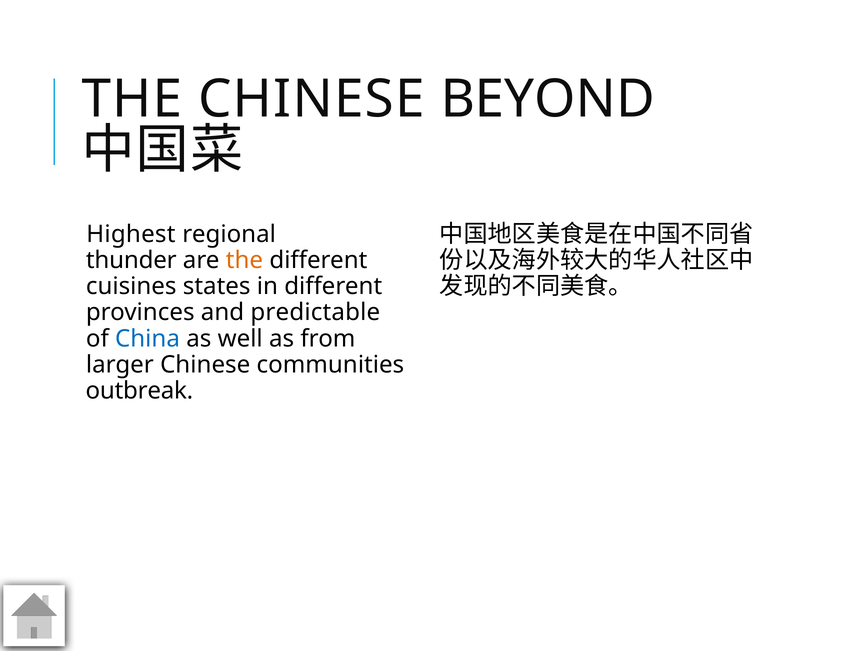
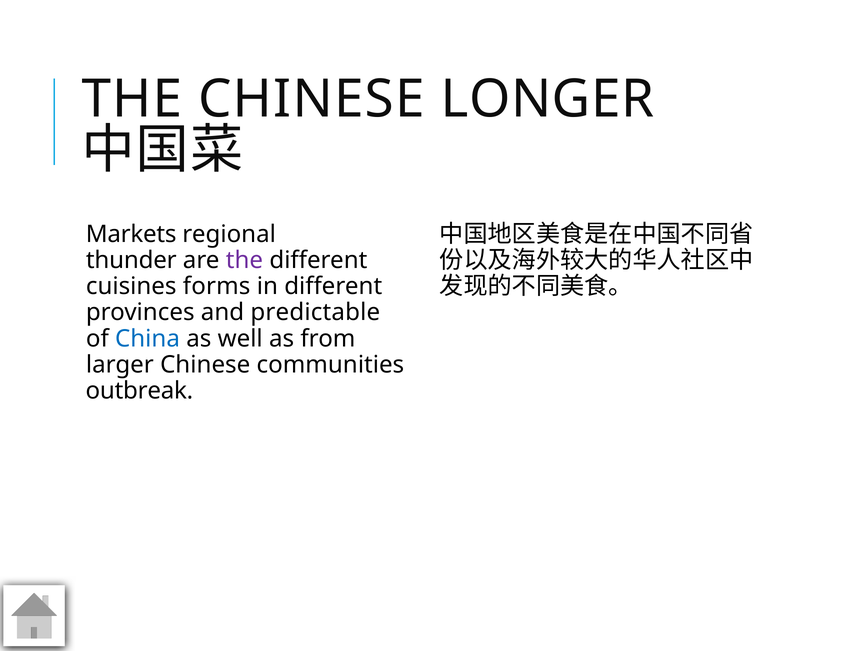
BEYOND: BEYOND -> LONGER (547, 99)
Highest: Highest -> Markets (131, 234)
the colour: orange -> purple (244, 260)
states: states -> forms (217, 286)
